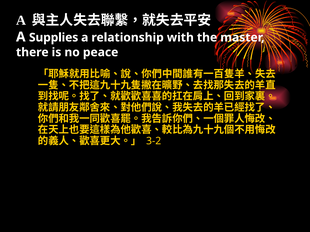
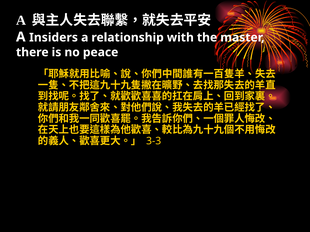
Supplies: Supplies -> Insiders (54, 38)
3-2: 3-2 -> 3-3 (154, 141)
